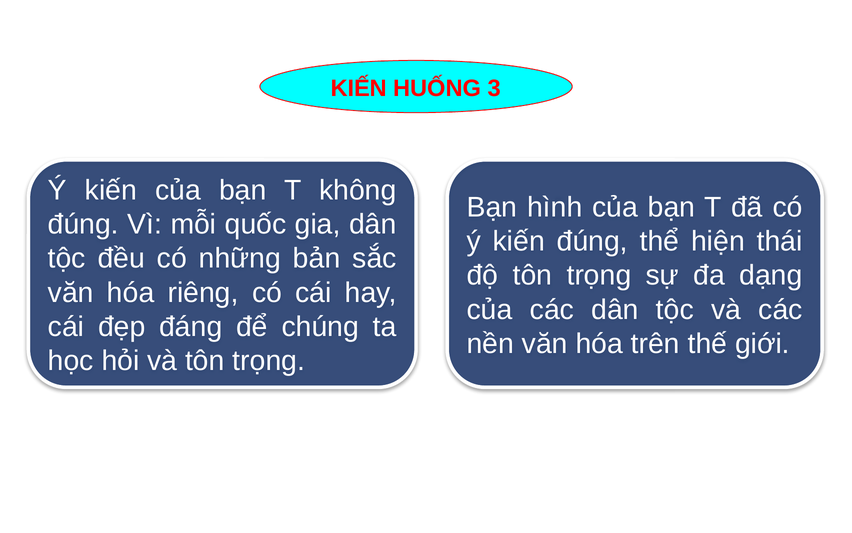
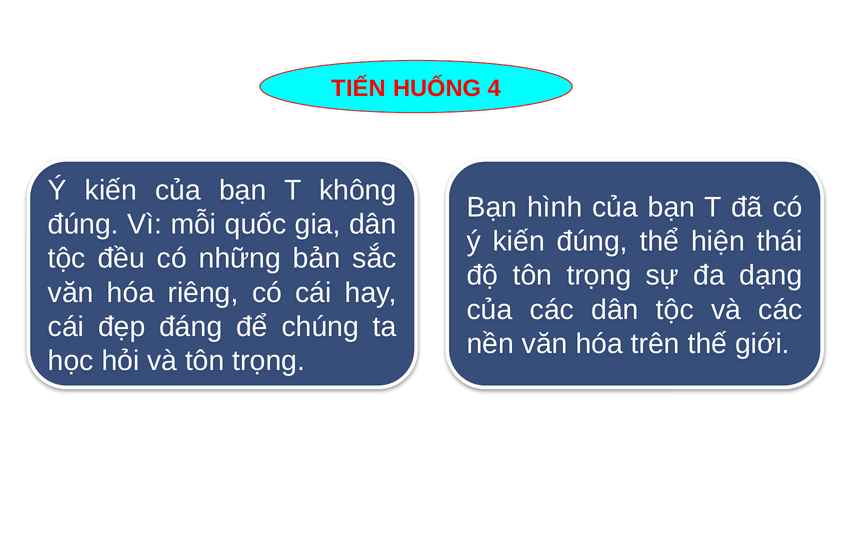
KIẾN: KIẾN -> TIẾN (359, 88)
3: 3 -> 4 (494, 88)
